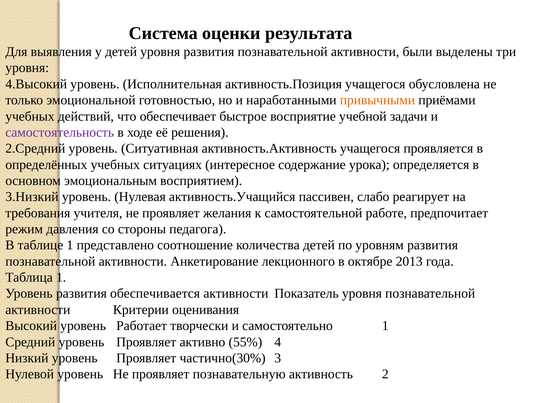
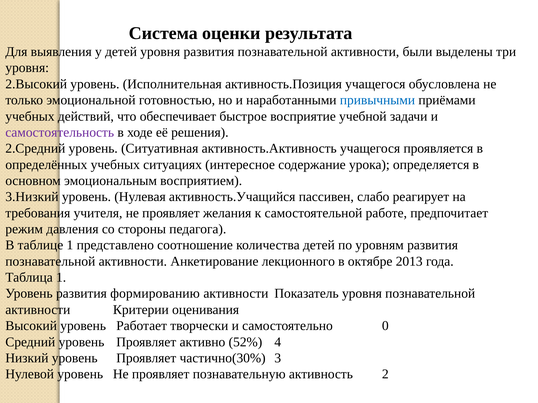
4.Высокий: 4.Высокий -> 2.Высокий (36, 84)
привычными colour: orange -> blue (377, 100)
обеспечивается: обеспечивается -> формированию (155, 294)
самостоятельно 1: 1 -> 0 (385, 326)
55%: 55% -> 52% (245, 342)
